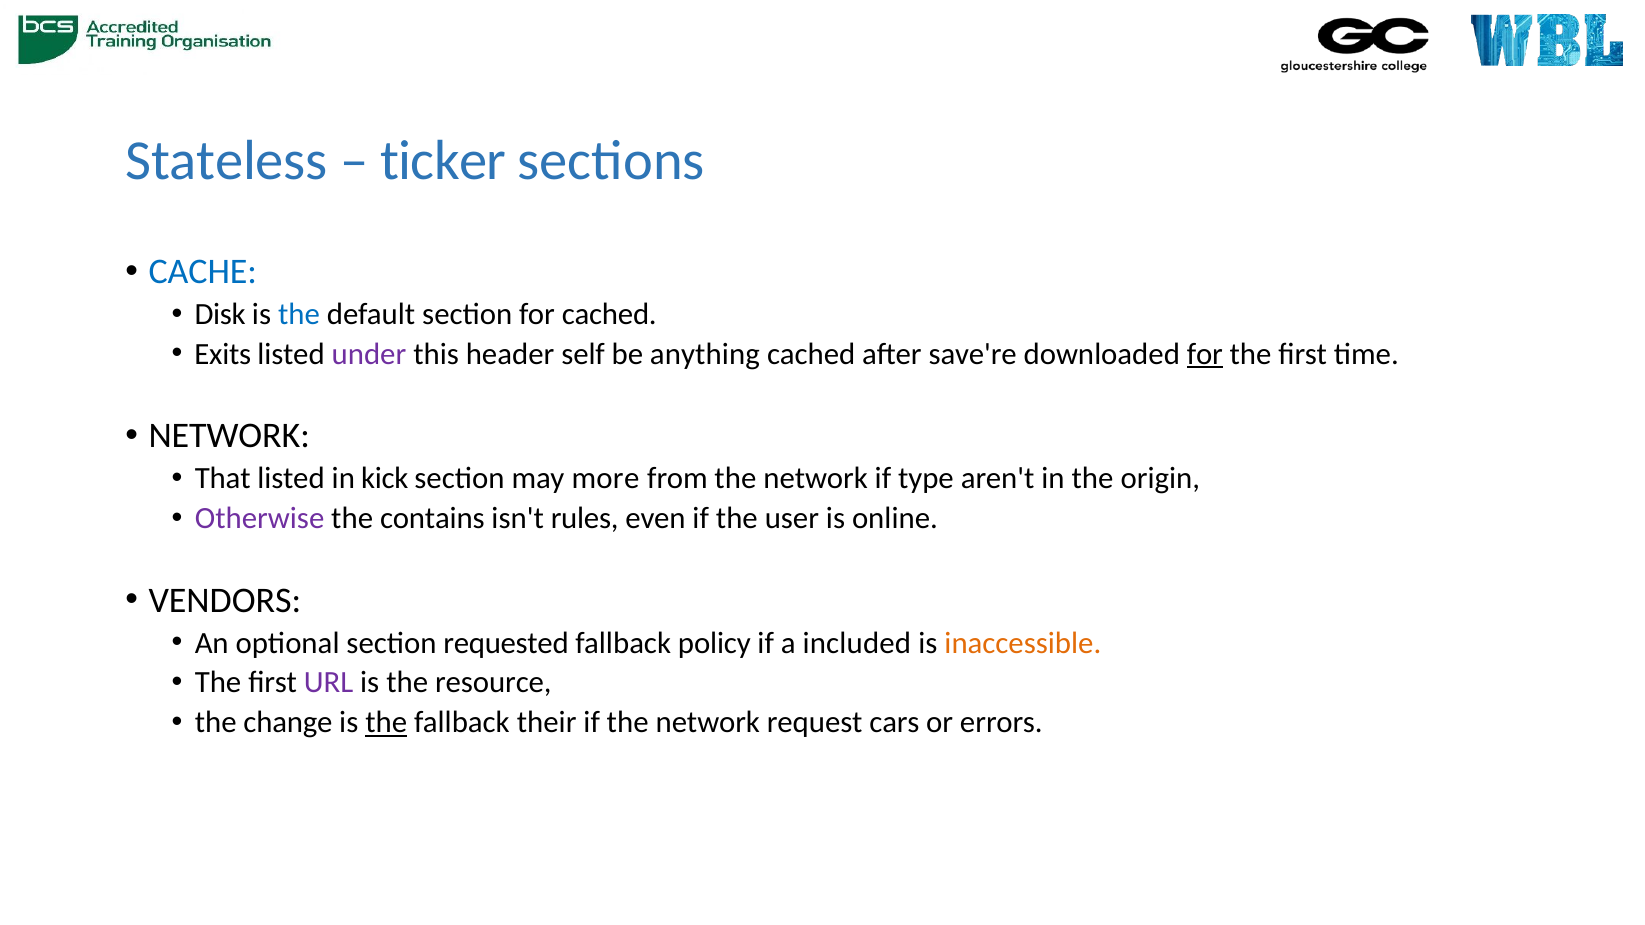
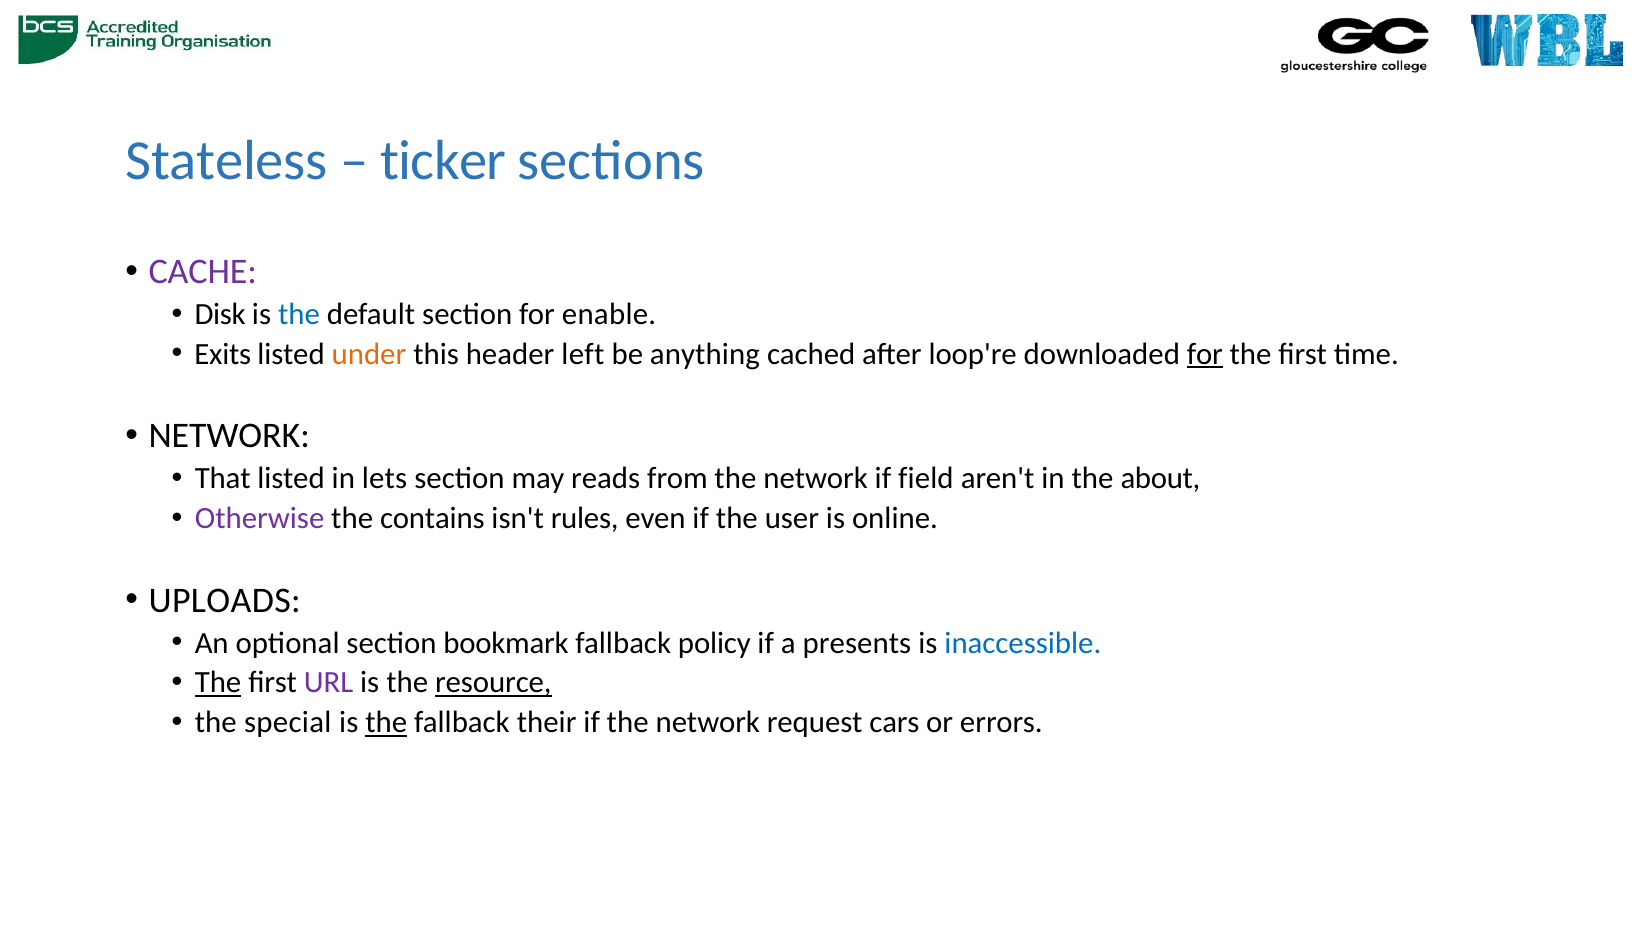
CACHE colour: blue -> purple (203, 272)
for cached: cached -> enable (609, 314)
under colour: purple -> orange (369, 354)
self: self -> left (583, 354)
save're: save're -> loop're (973, 354)
kick: kick -> lets (385, 479)
more: more -> reads (606, 479)
type: type -> field (926, 479)
origin: origin -> about (1160, 479)
VENDORS: VENDORS -> UPLOADS (225, 601)
requested: requested -> bookmark (506, 643)
included: included -> presents (857, 643)
inaccessible colour: orange -> blue (1023, 643)
The underline: none -> present (218, 683)
resource underline: none -> present (493, 683)
change: change -> special (288, 723)
